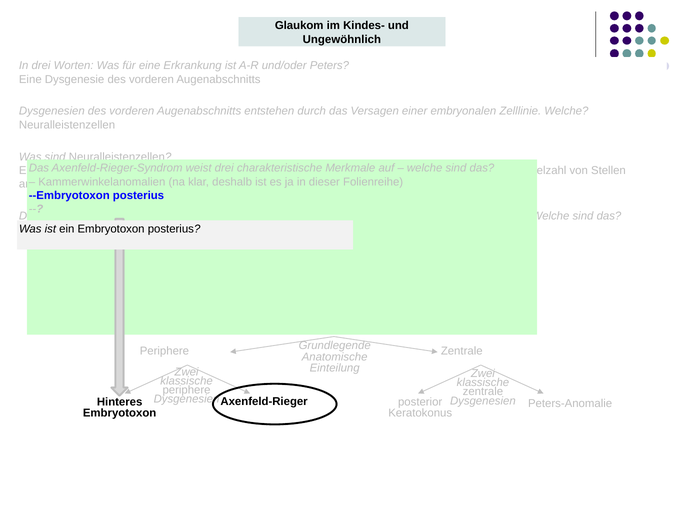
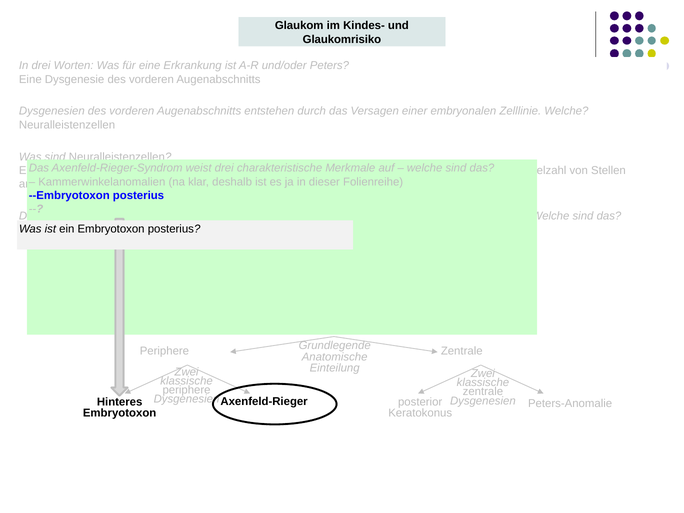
Ungewöhnlich: Ungewöhnlich -> Glaukomrisiko (342, 39)
